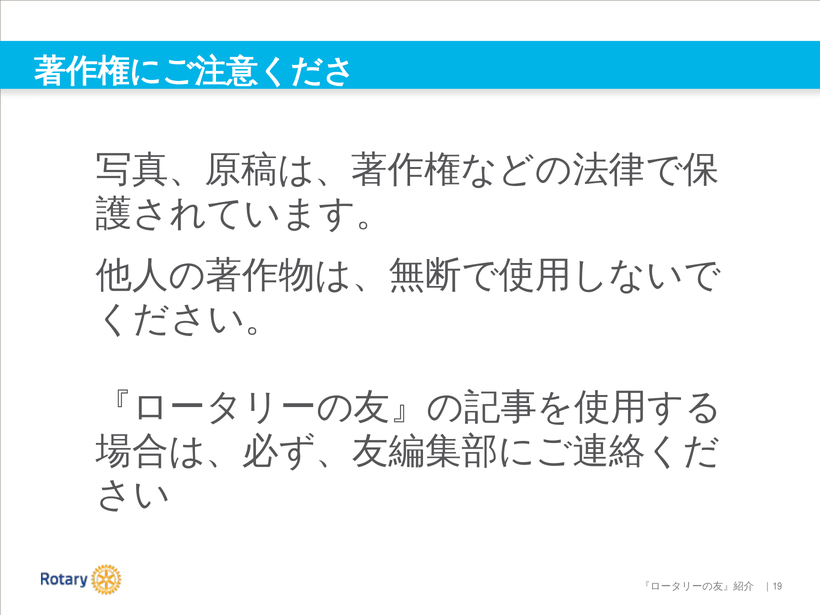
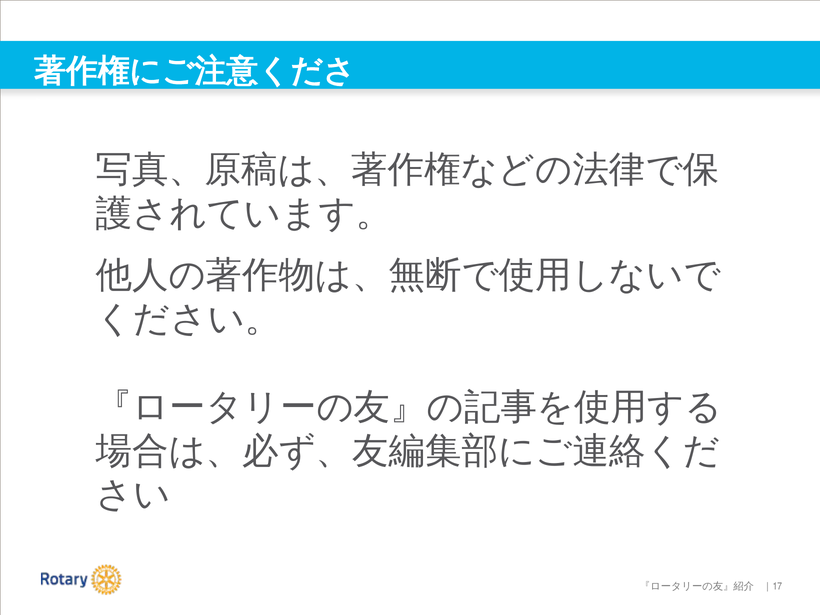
19: 19 -> 17 (777, 587)
